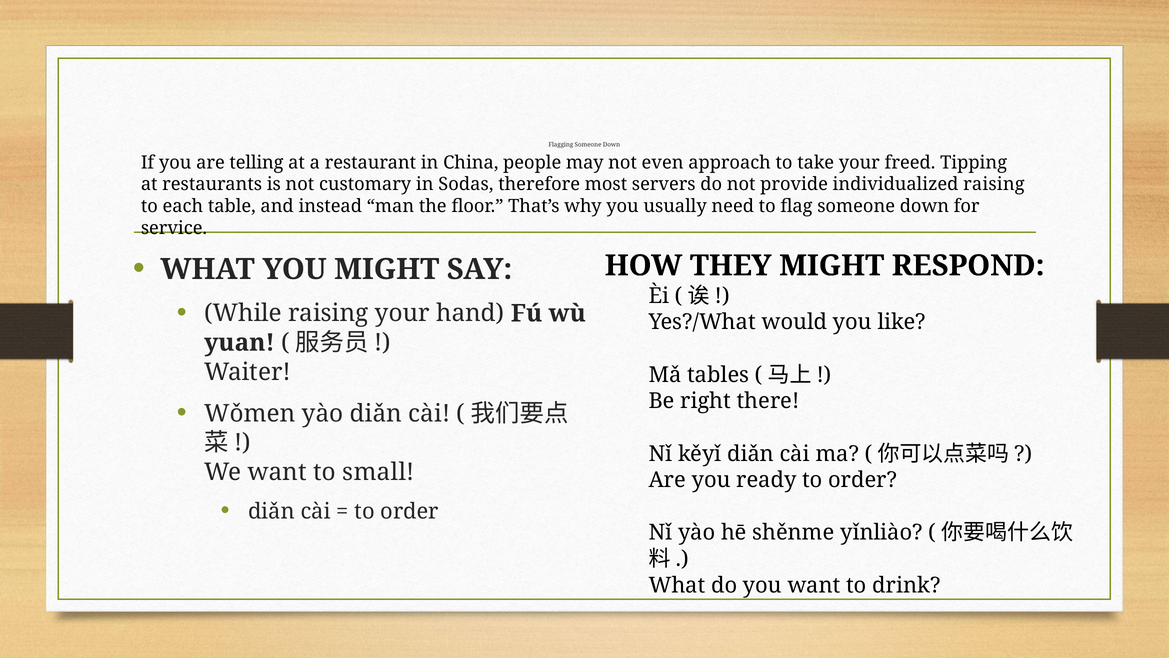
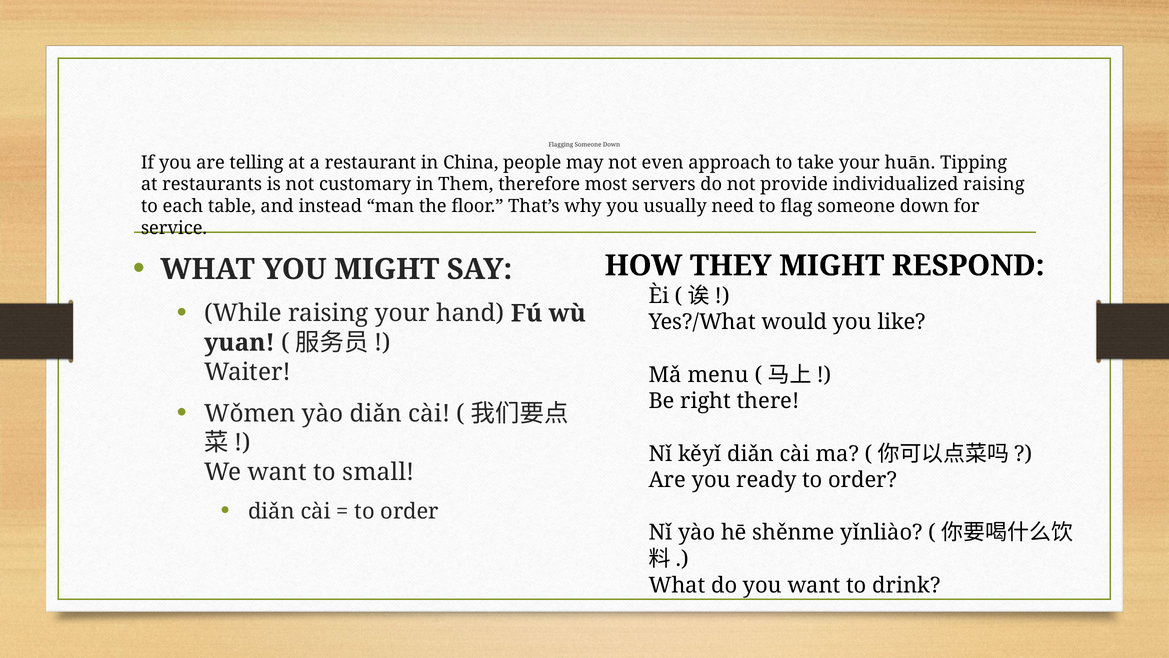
freed: freed -> huān (910, 162)
Sodas: Sodas -> Them (466, 184)
tables: tables -> menu (718, 375)
